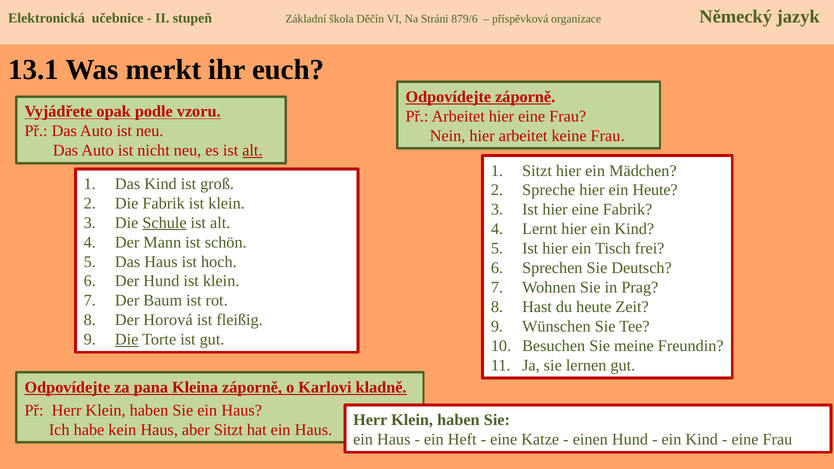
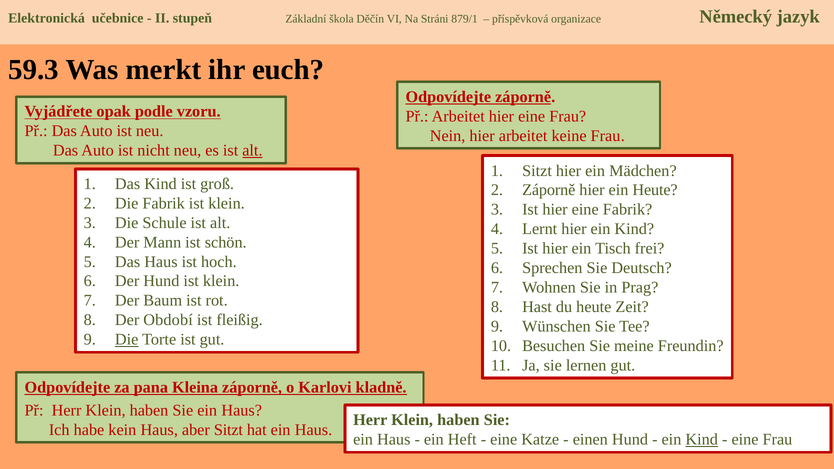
879/6: 879/6 -> 879/1 (465, 19)
13.1: 13.1 -> 59.3 (34, 70)
Spreche: Spreche -> Záporně (549, 190)
Schule underline: present -> none (165, 223)
Horová: Horová -> Období (168, 320)
Kind underline: none -> present (702, 440)
